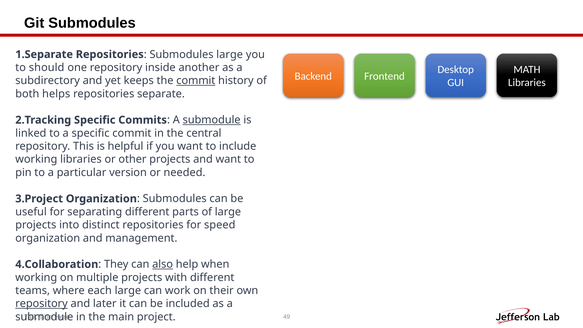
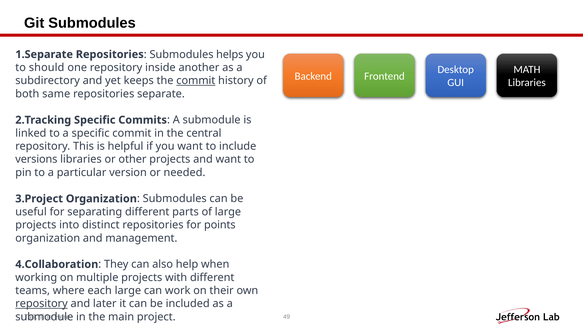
Submodules large: large -> helps (230, 54)
helps: helps -> same (56, 94)
submodule underline: present -> none (212, 120)
working: working -> versions (36, 159)
speed: speed -> points (220, 225)
also underline: present -> none (163, 264)
